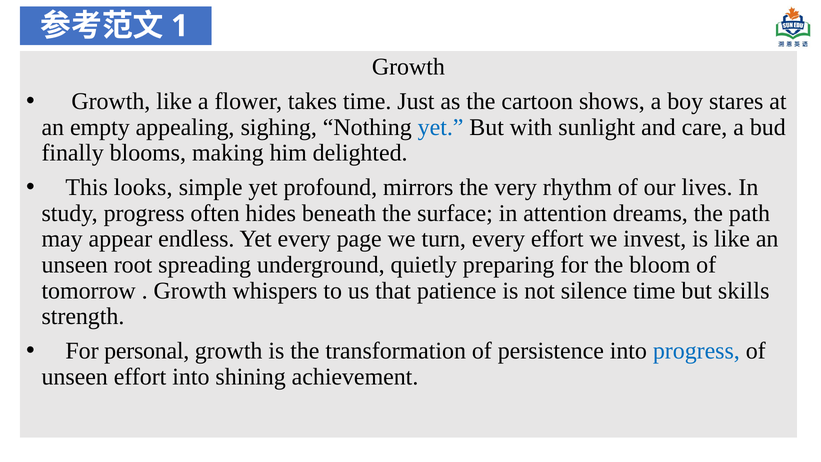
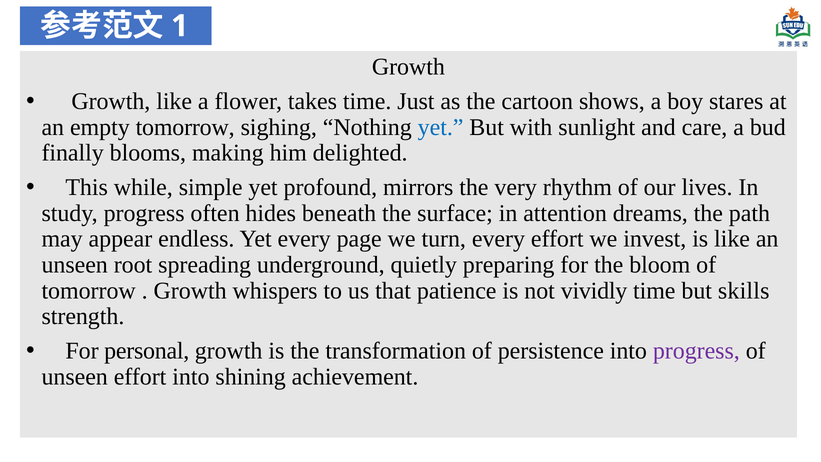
empty appealing: appealing -> tomorrow (185, 127)
looks: looks -> while (143, 187)
silence: silence -> vividly (594, 291)
progress colour: blue -> purple (696, 351)
